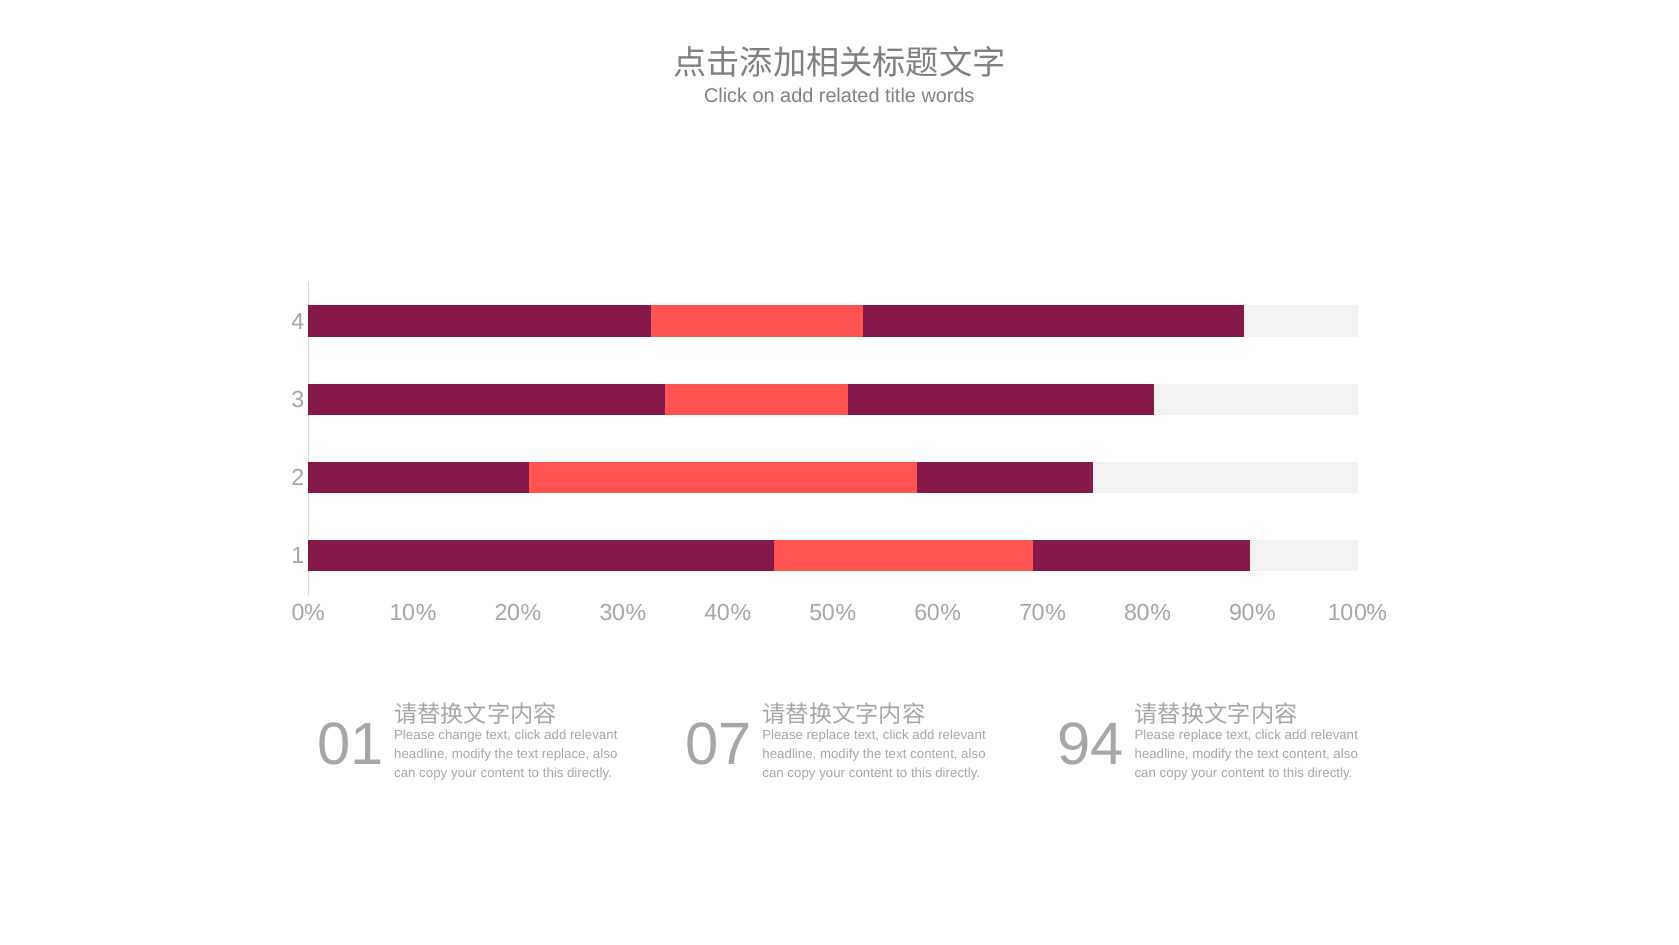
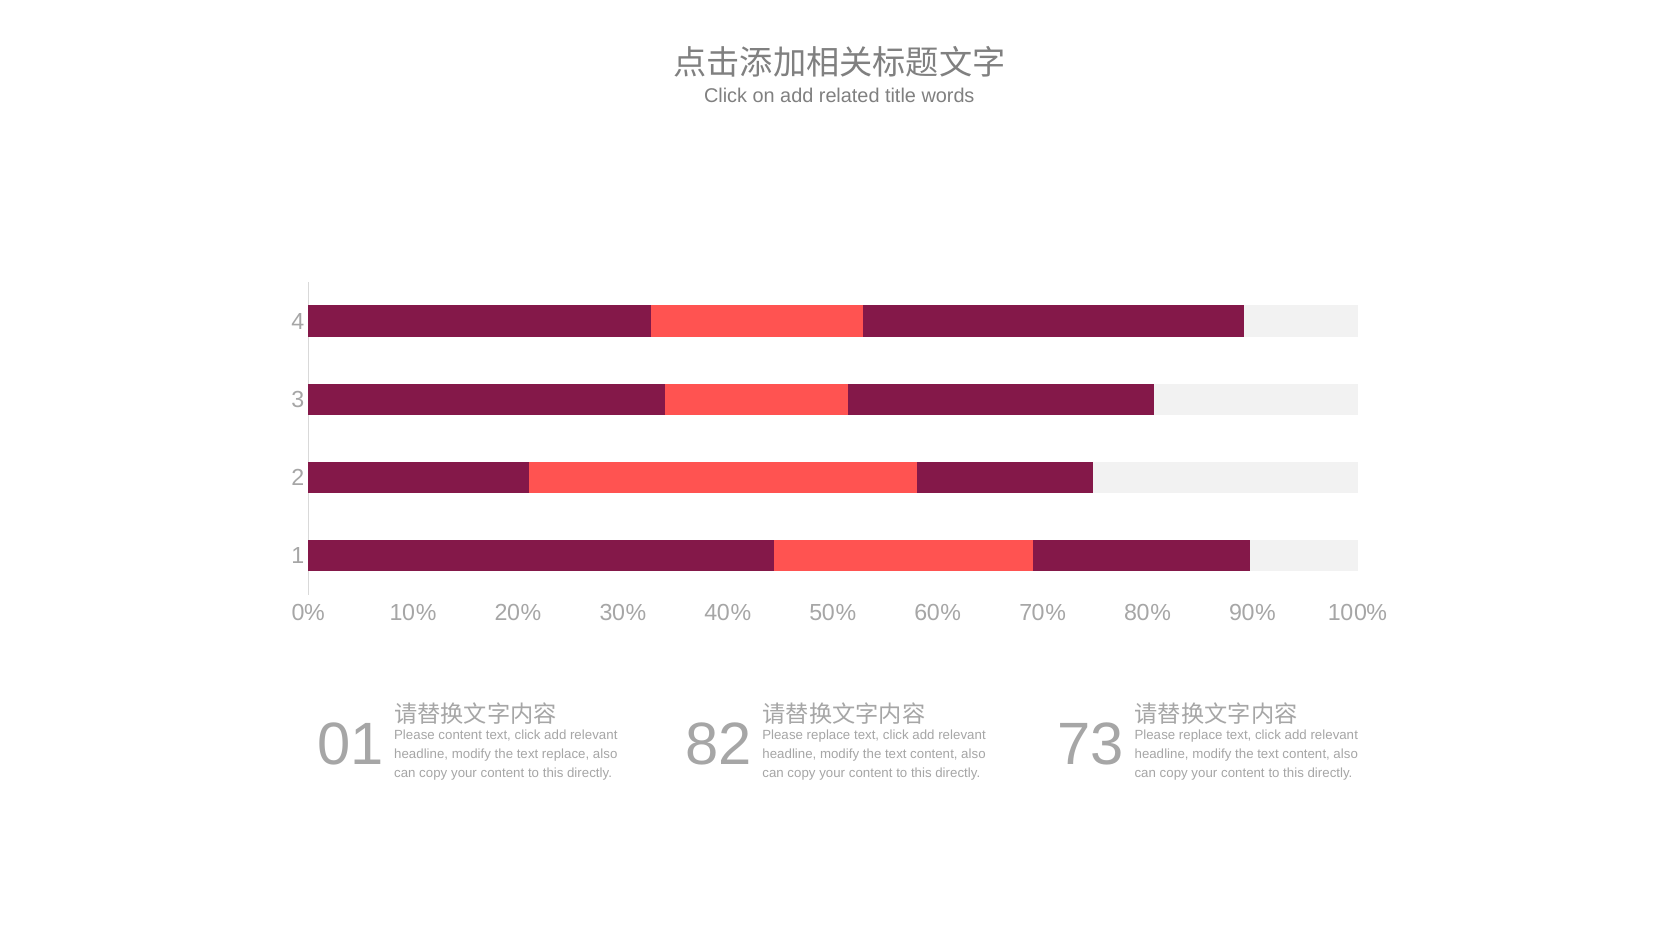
07: 07 -> 82 (719, 744)
94: 94 -> 73 (1091, 744)
Please change: change -> content (460, 735)
